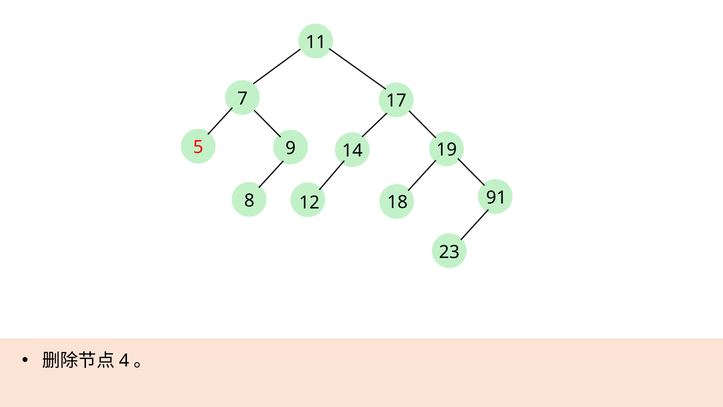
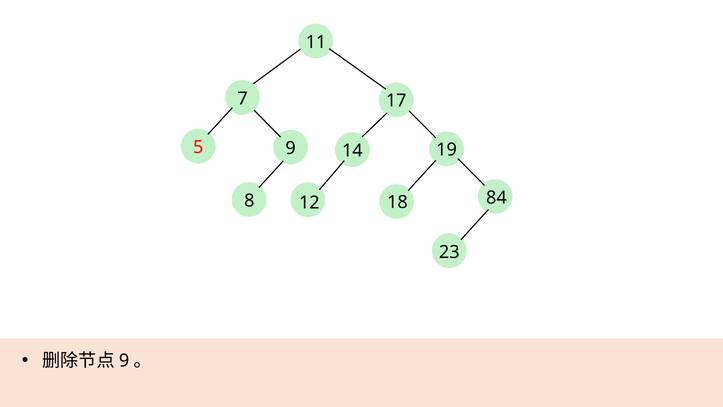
91: 91 -> 84 (496, 197)
4: 4 -> 9 (124, 361)
